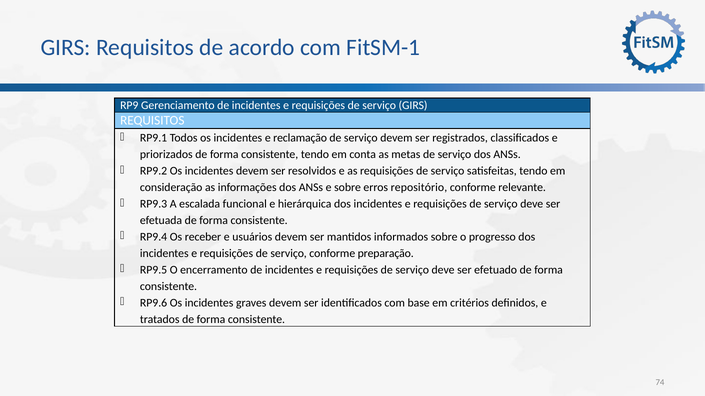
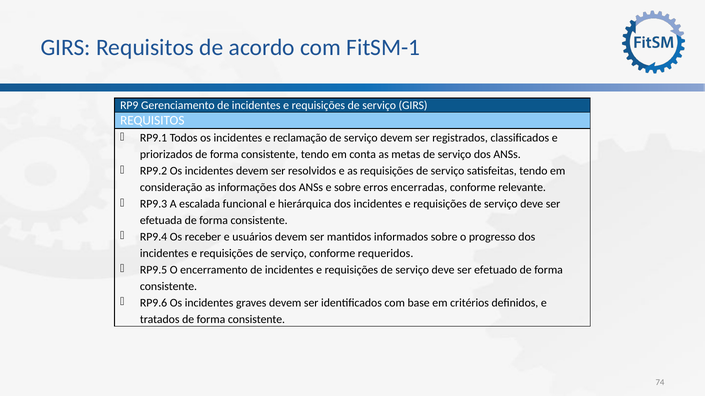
repositório: repositório -> encerradas (419, 188)
preparação: preparação -> requeridos (386, 254)
